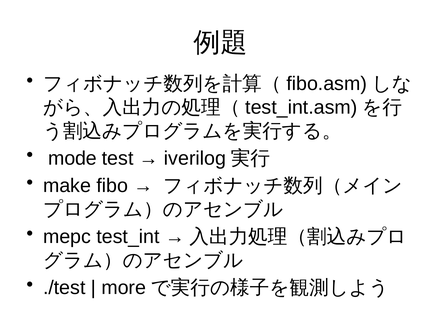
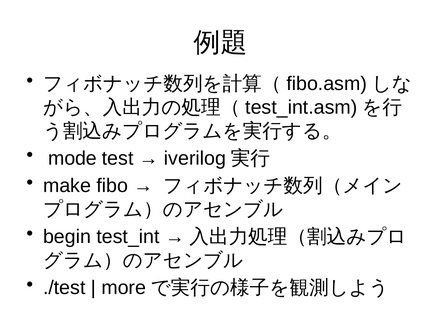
mepc: mepc -> begin (67, 237)
